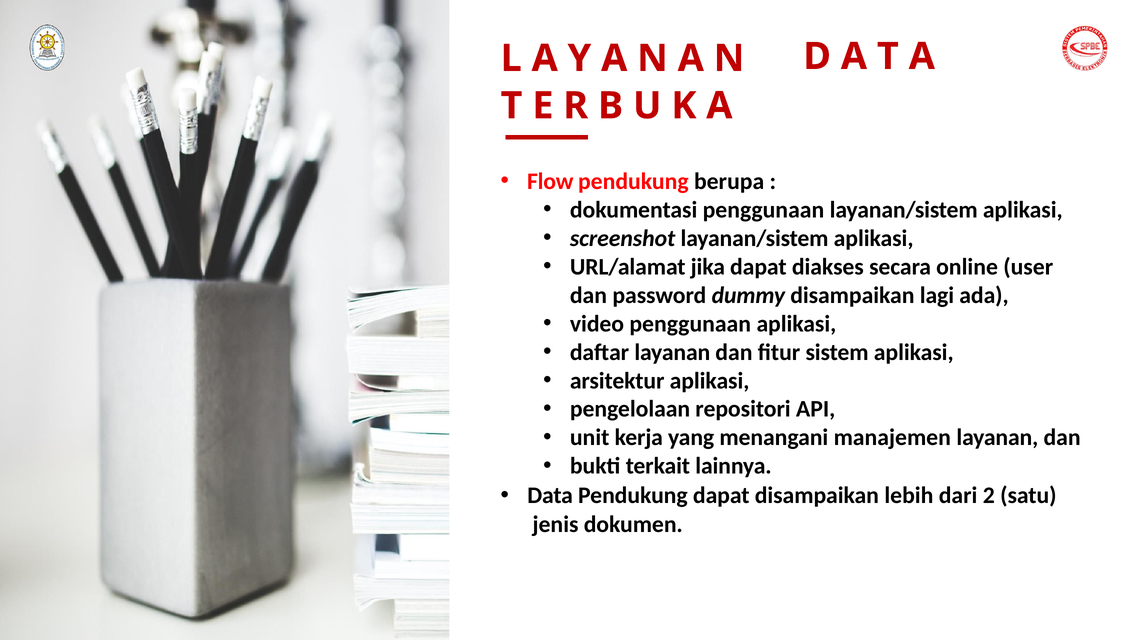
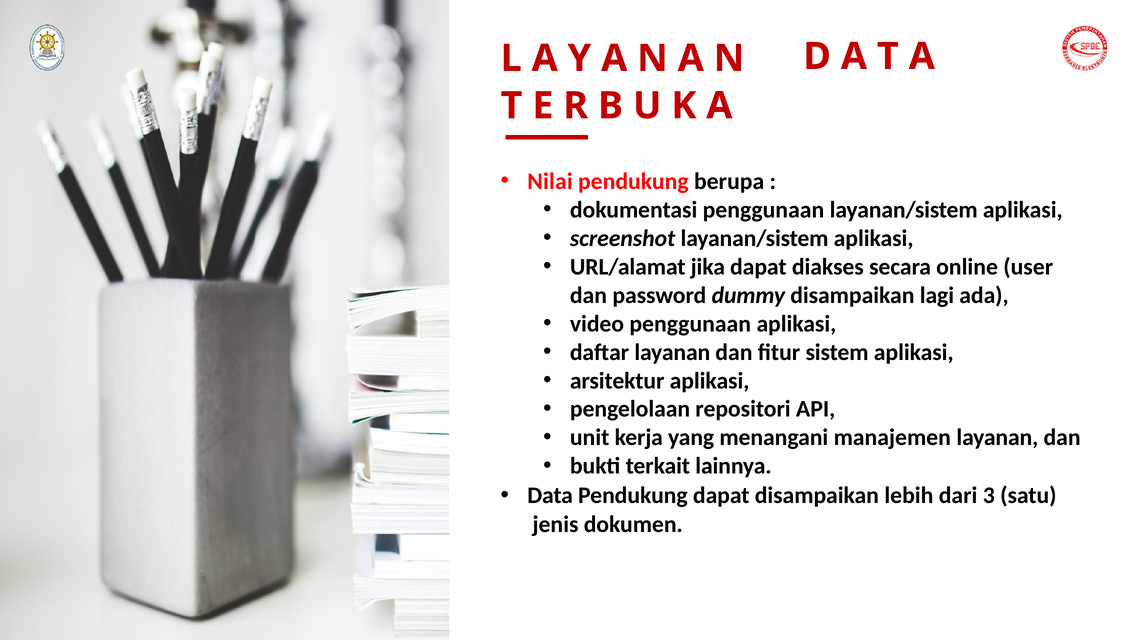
Flow: Flow -> Nilai (550, 181)
2: 2 -> 3 (989, 495)
